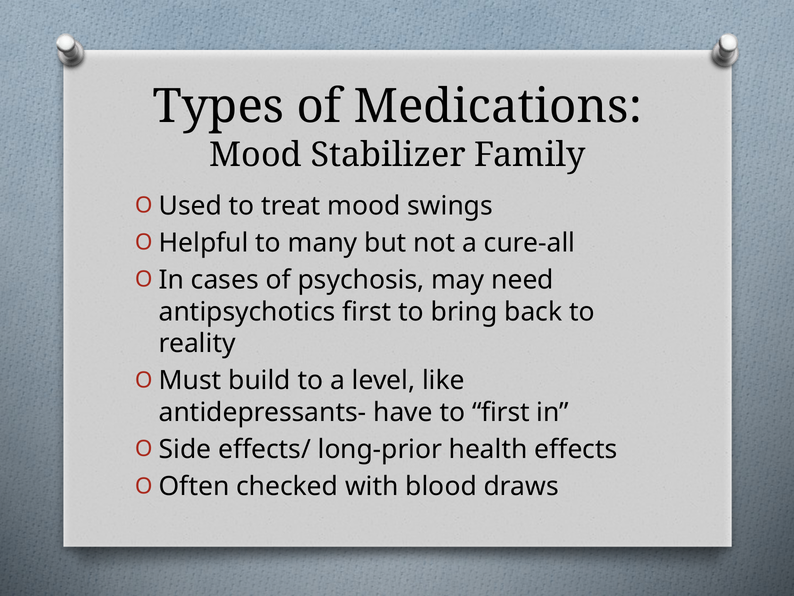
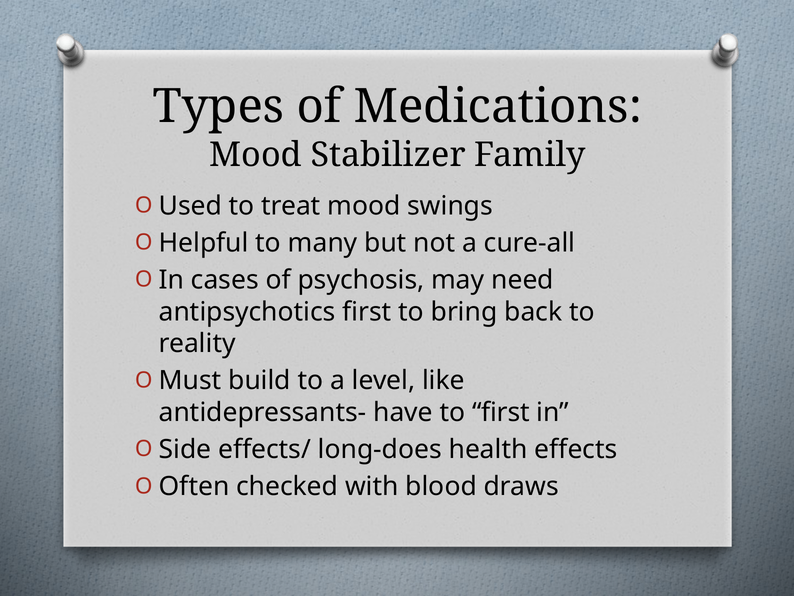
long-prior: long-prior -> long-does (380, 449)
